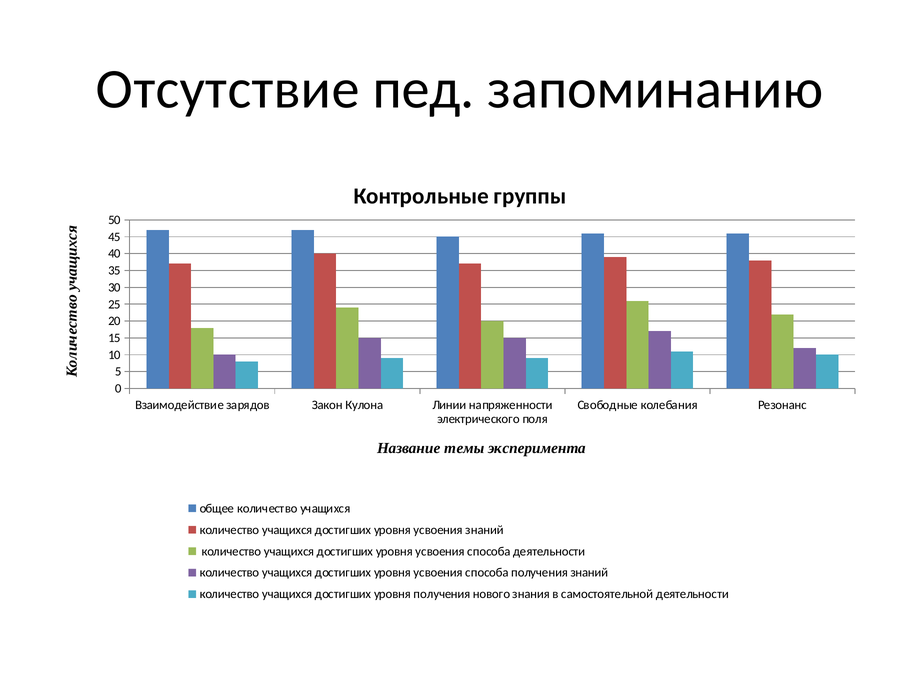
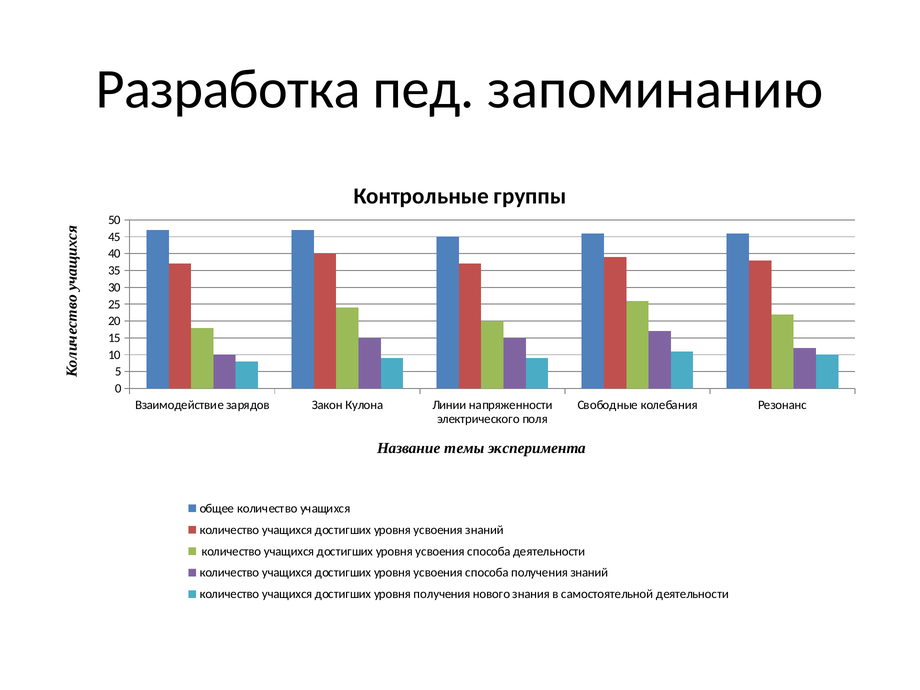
Отсутствие: Отсутствие -> Разработка (228, 89)
